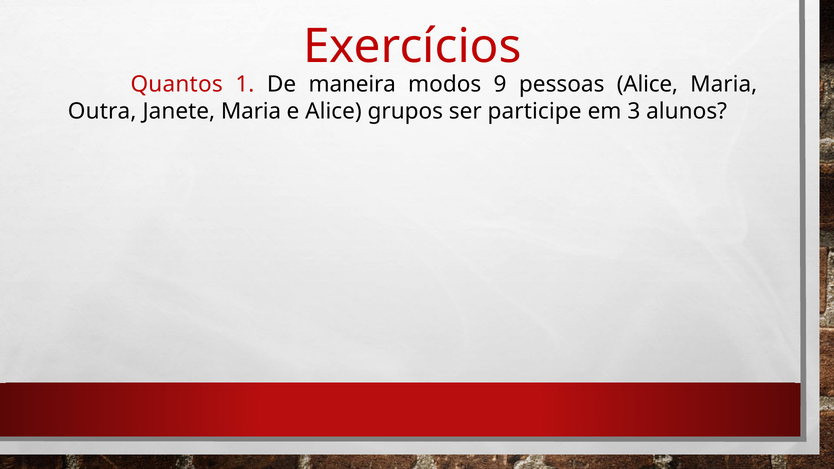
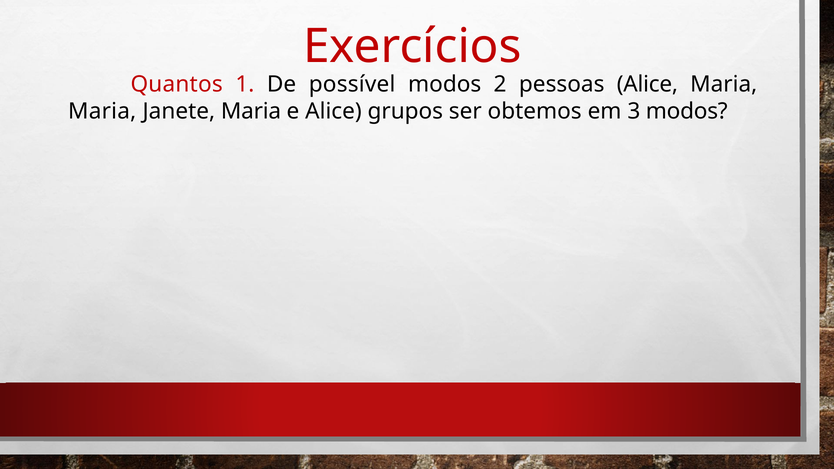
maneira: maneira -> possível (352, 84)
9: 9 -> 2 (500, 84)
Outra: Outra -> Maria (102, 111)
participe: participe -> obtemos (535, 111)
3 alunos: alunos -> modos (687, 111)
